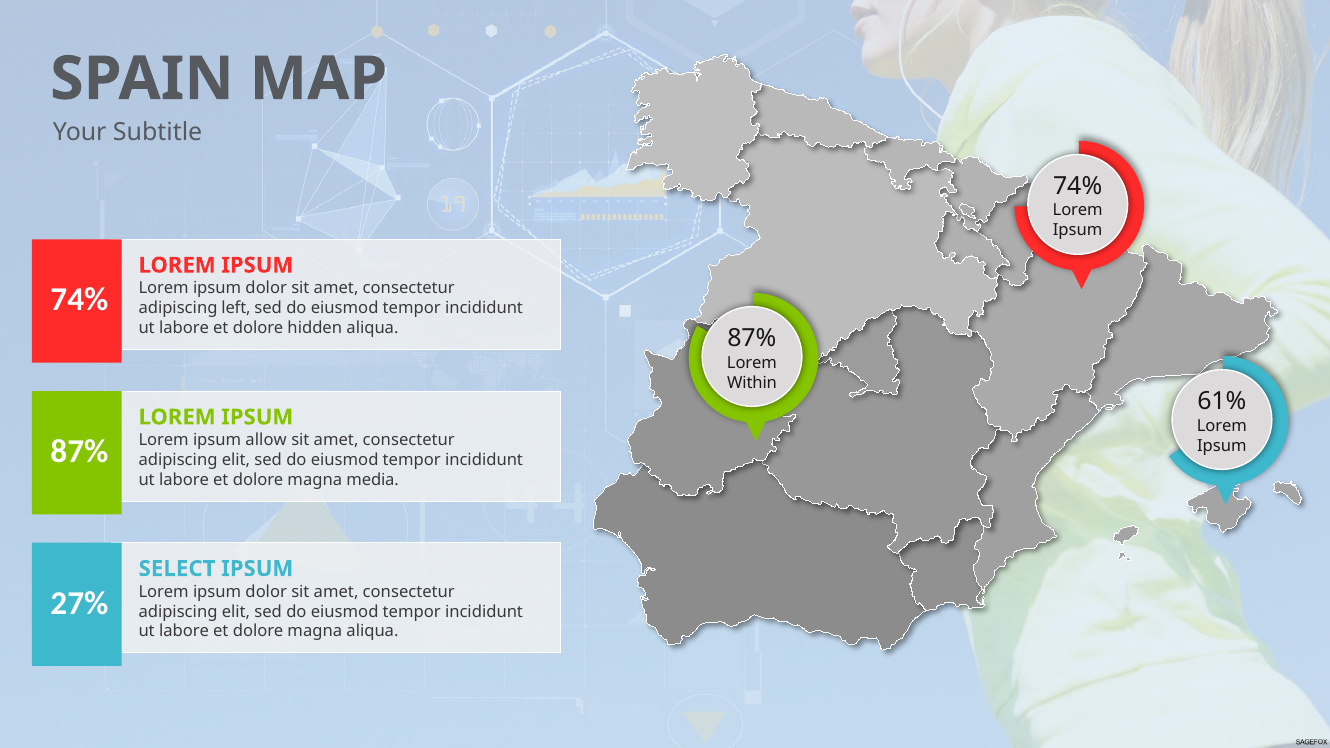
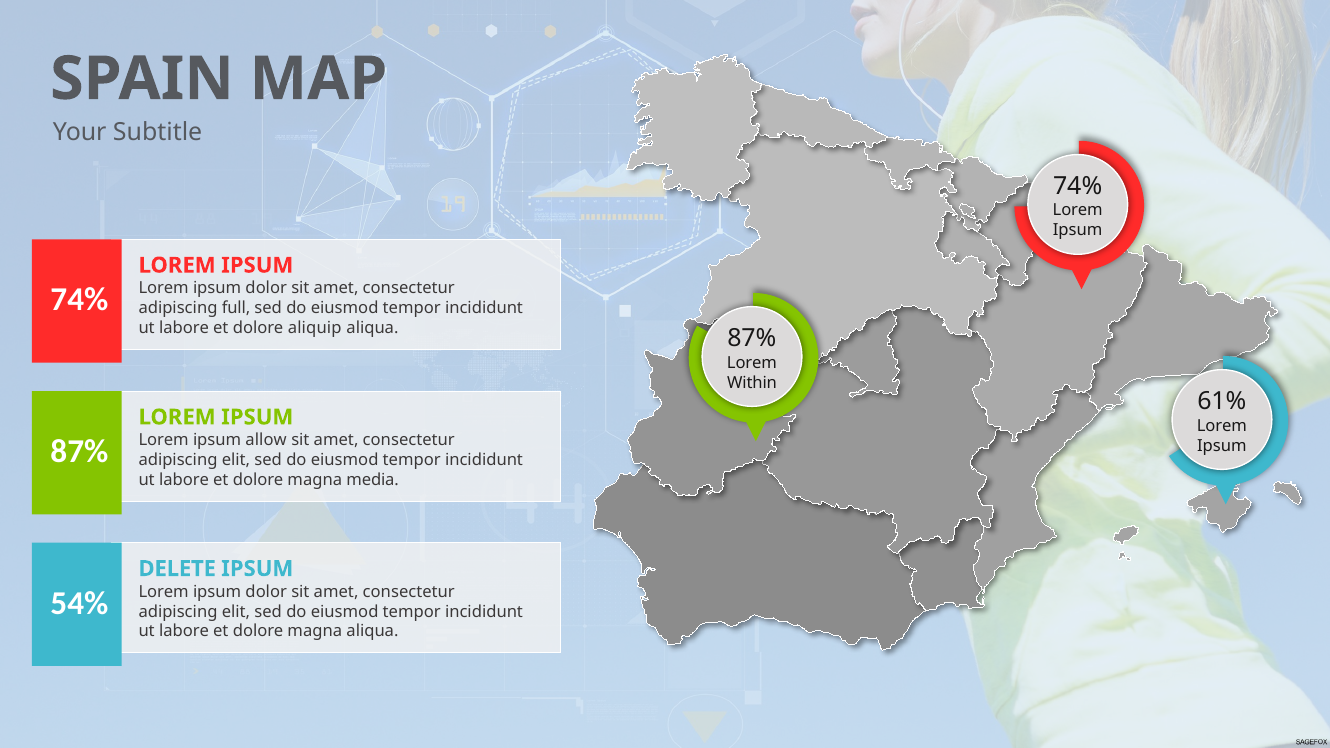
left: left -> full (236, 308)
hidden: hidden -> aliquip (315, 328)
SELECT: SELECT -> DELETE (177, 569)
27%: 27% -> 54% (79, 603)
